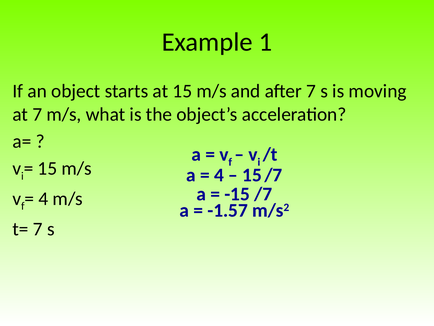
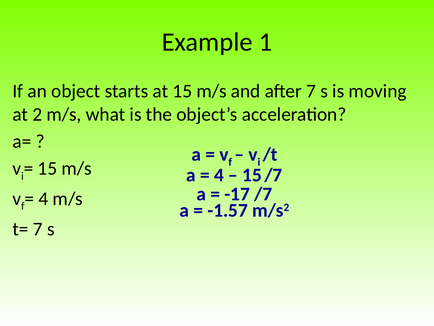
at 7: 7 -> 2 (37, 114)
-15: -15 -> -17 (237, 194)
